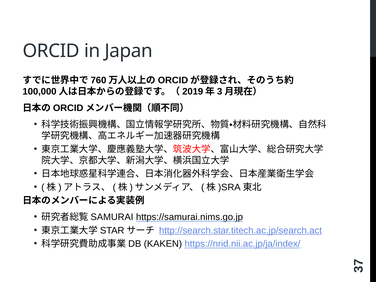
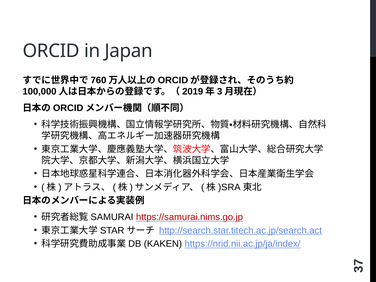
https://samurai.nims.go.jp colour: black -> red (190, 217)
